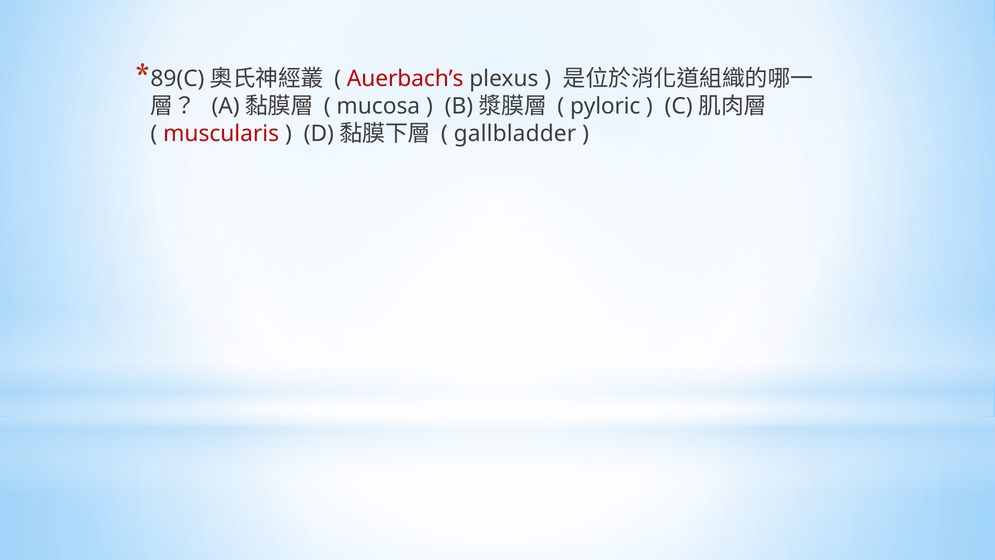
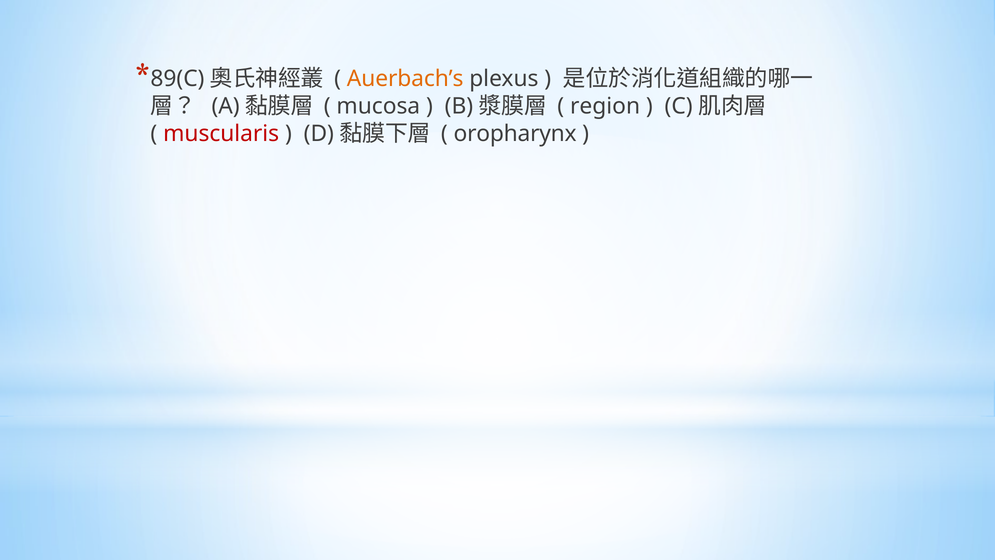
Auerbach’s colour: red -> orange (405, 79)
pyloric: pyloric -> region (605, 106)
gallbladder: gallbladder -> oropharynx (515, 133)
